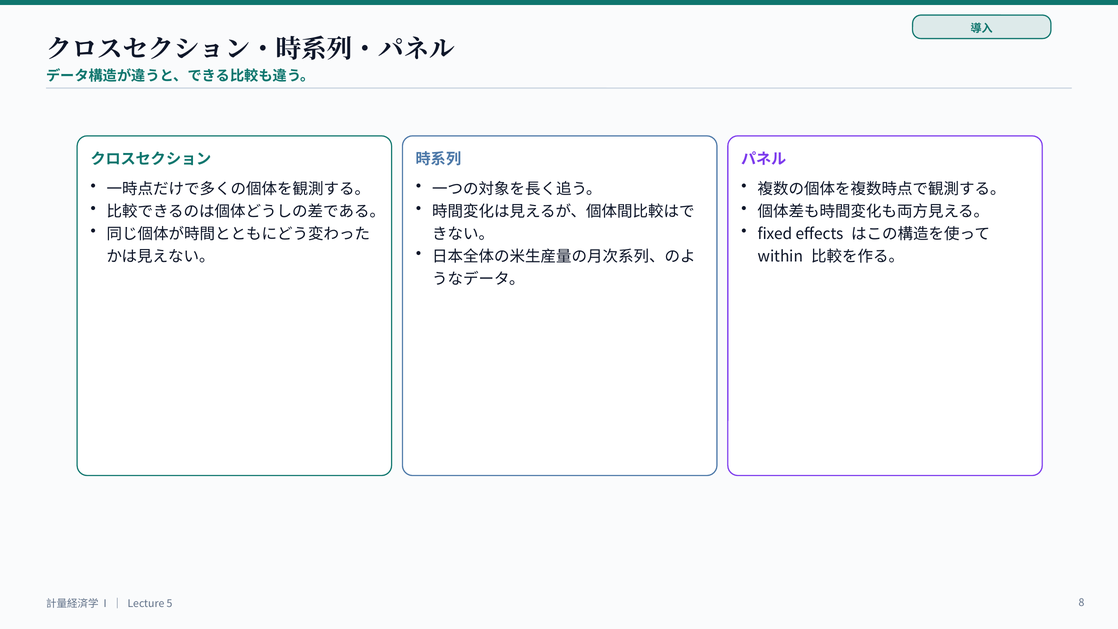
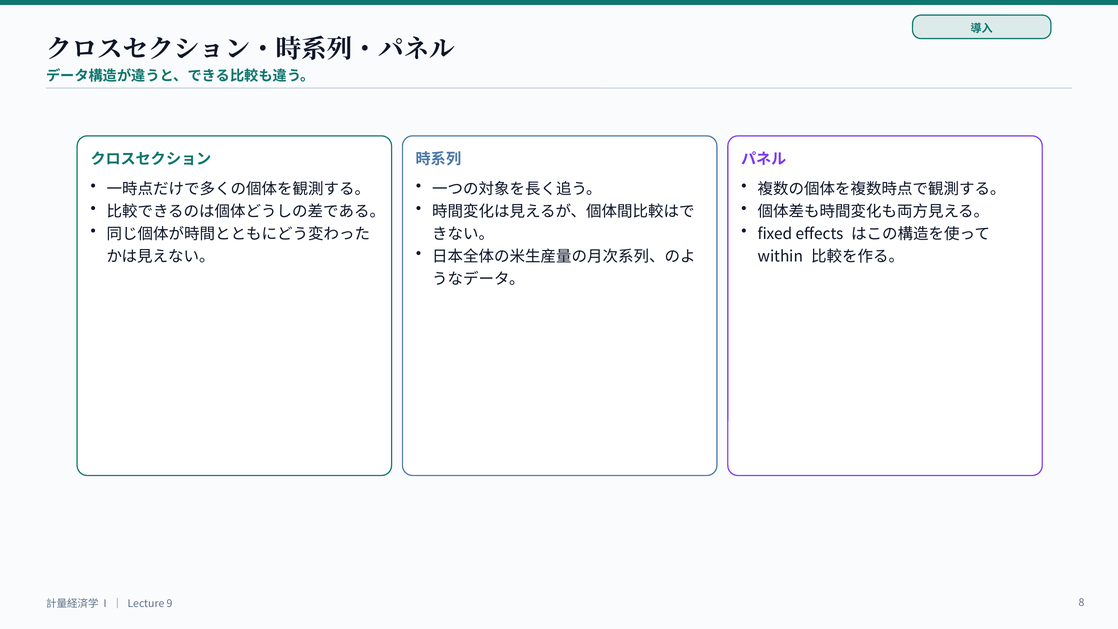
5: 5 -> 9 (170, 604)
